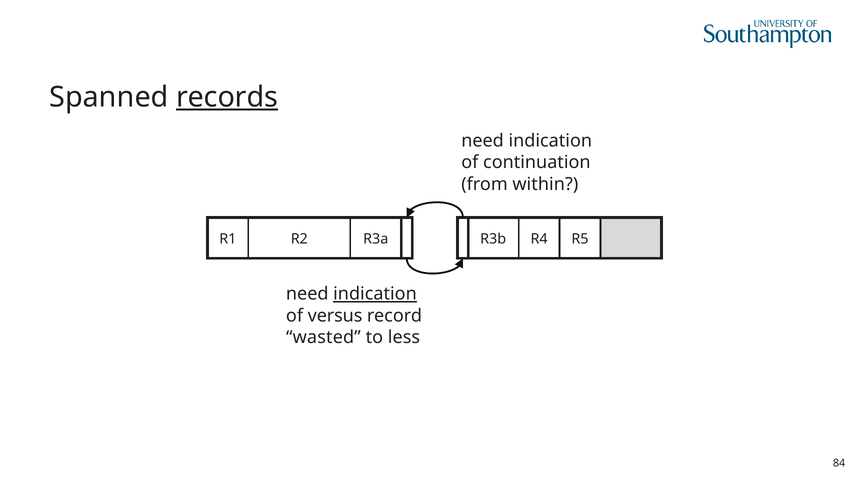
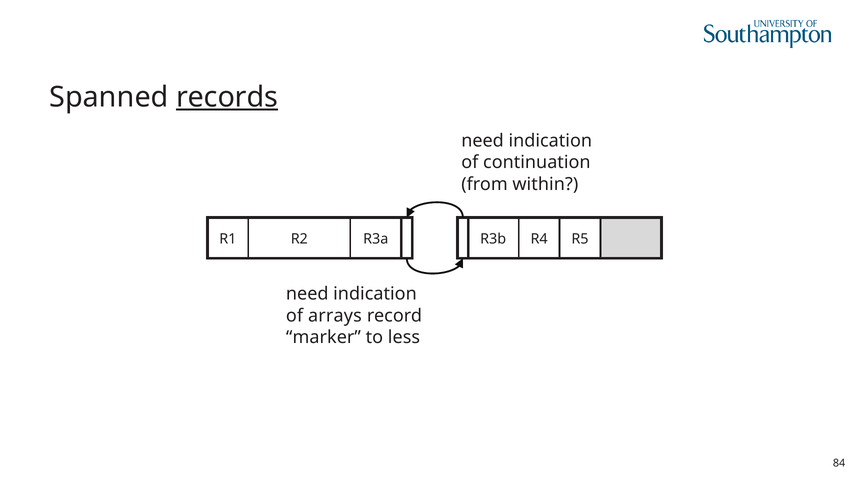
indication underline: present -> none (375, 294)
versus: versus -> arrays (335, 316)
wasted: wasted -> marker (323, 337)
